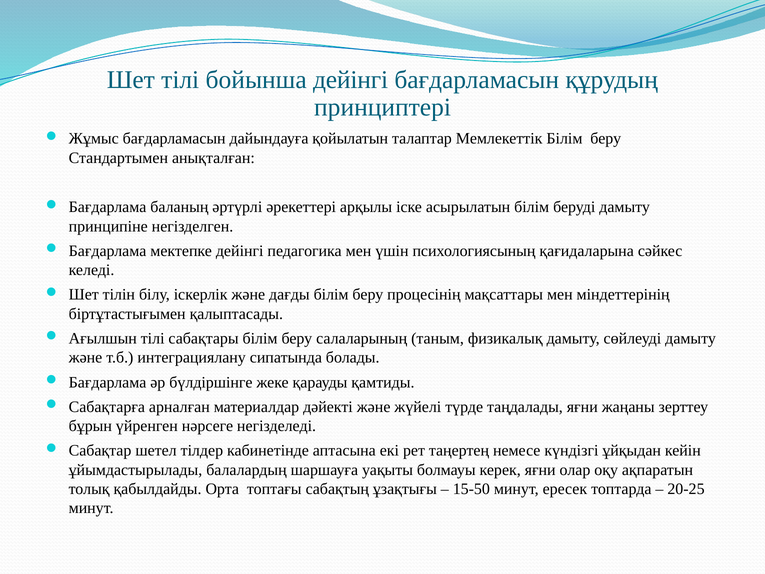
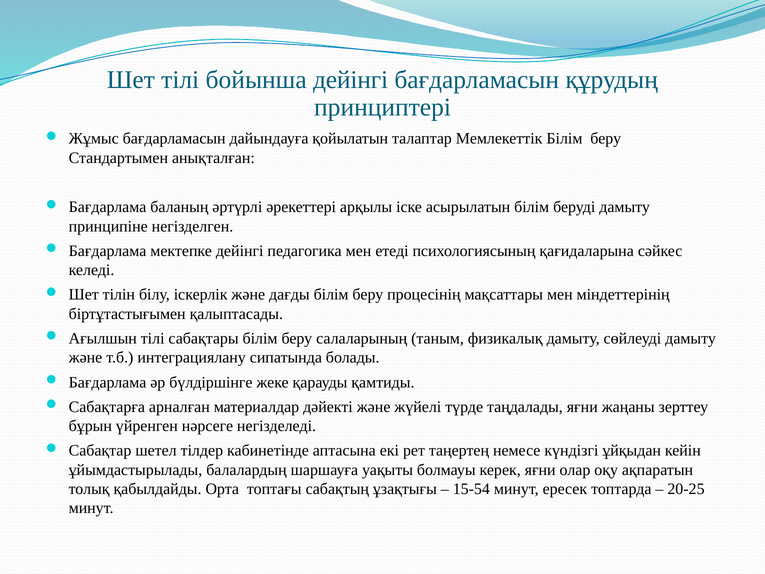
үшін: үшін -> етеді (392, 251)
15-50: 15-50 -> 15-54 (471, 489)
